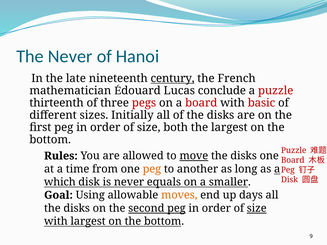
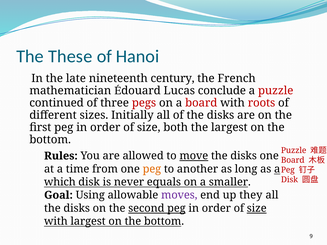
The Never: Never -> These (70, 56)
century underline: present -> none (173, 78)
thirteenth: thirteenth -> continued (57, 103)
basic: basic -> roots (261, 103)
moves colour: orange -> purple (179, 195)
days: days -> they (251, 195)
